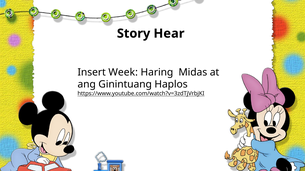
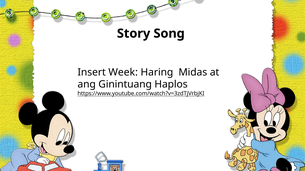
Hear: Hear -> Song (169, 34)
